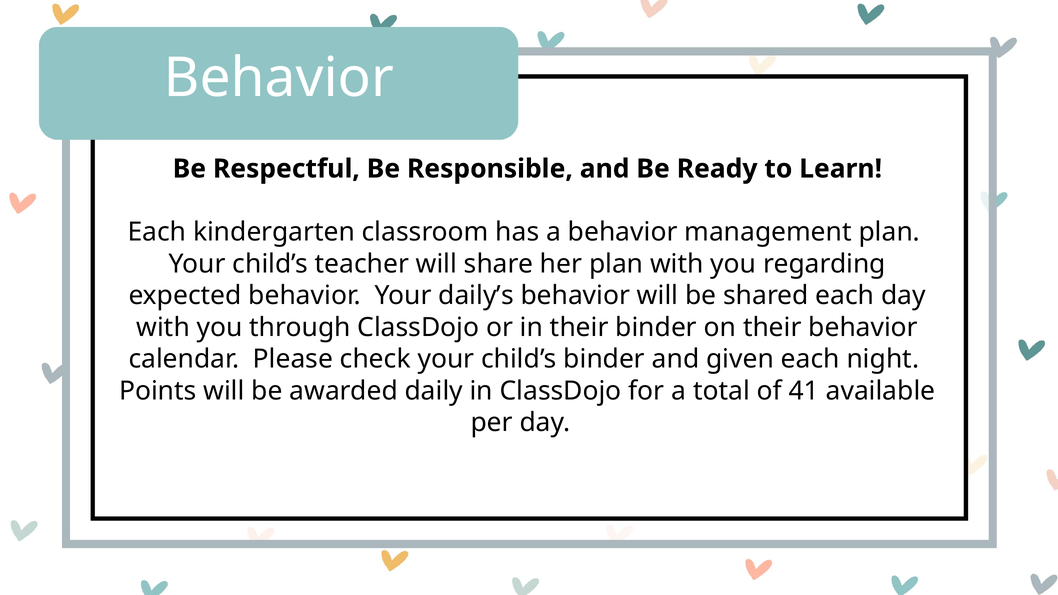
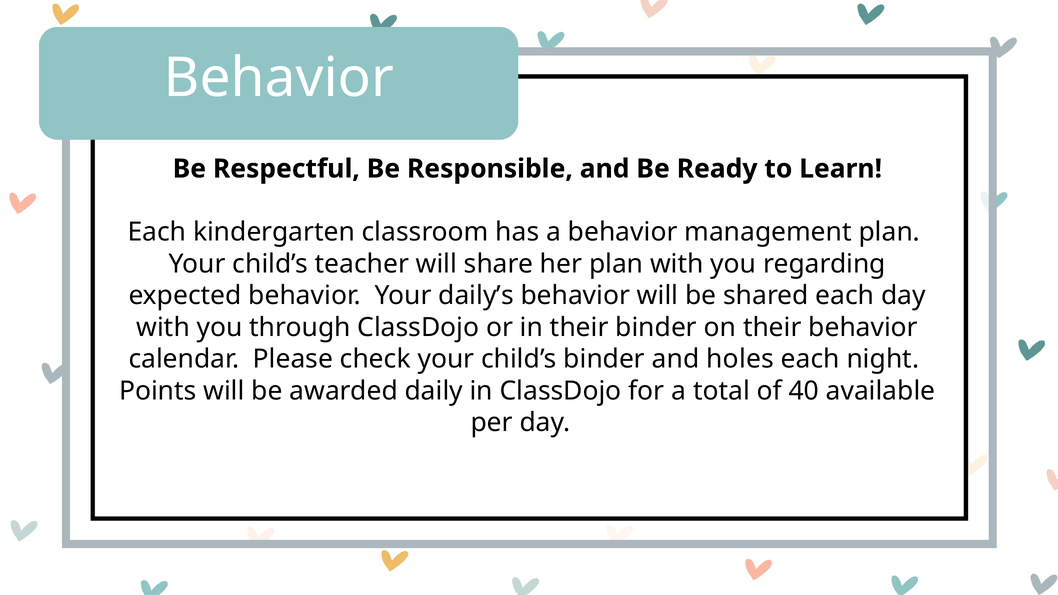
given: given -> holes (740, 359)
41: 41 -> 40 (804, 391)
